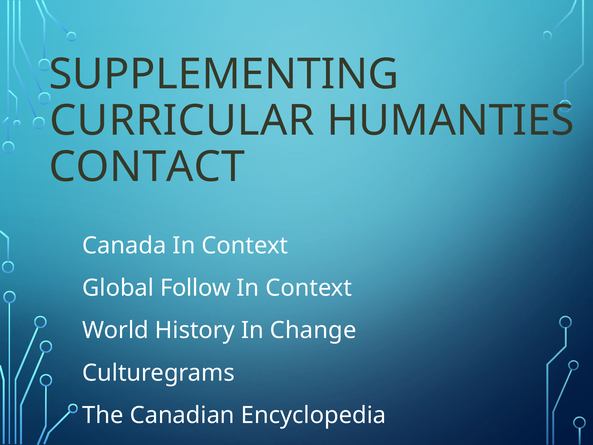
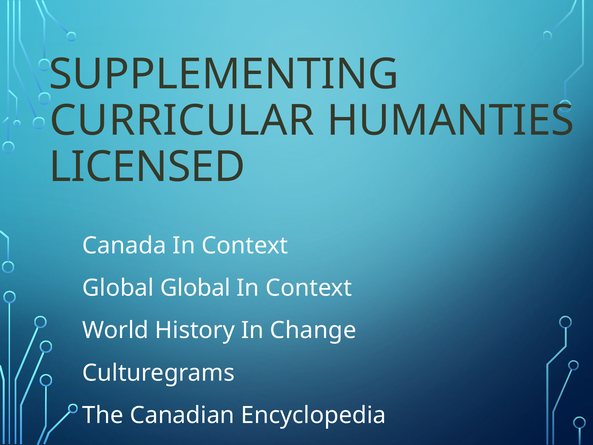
CONTACT: CONTACT -> LICENSED (147, 167)
Global Follow: Follow -> Global (195, 288)
